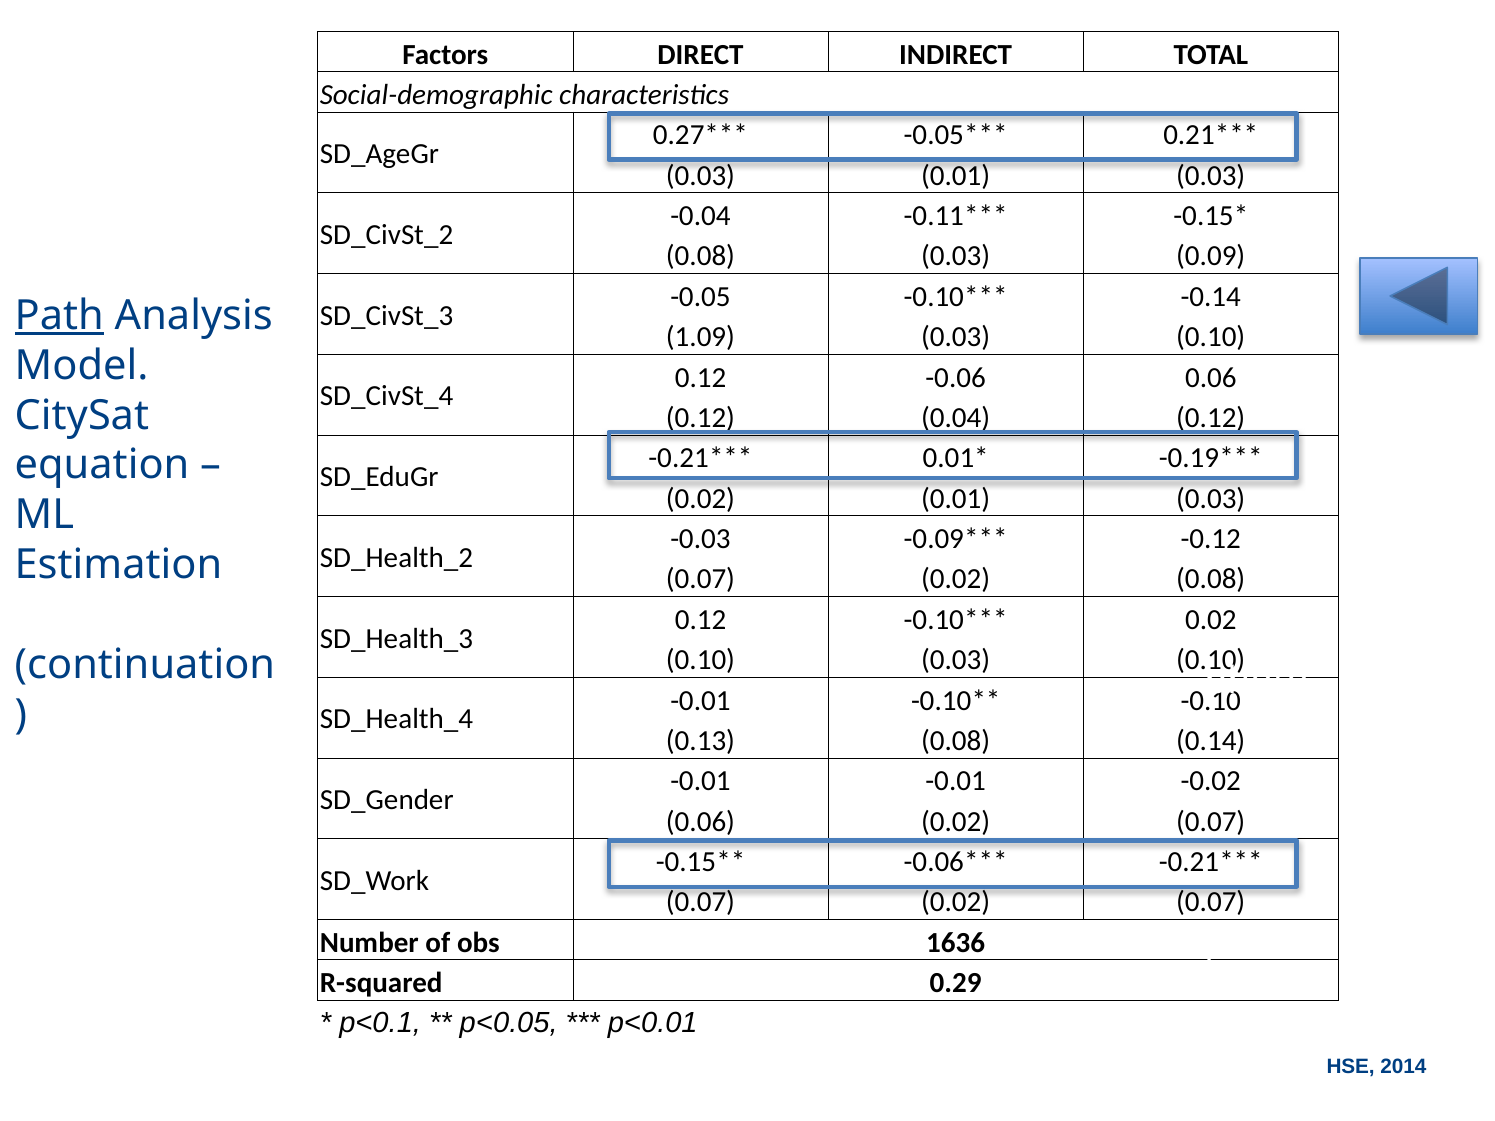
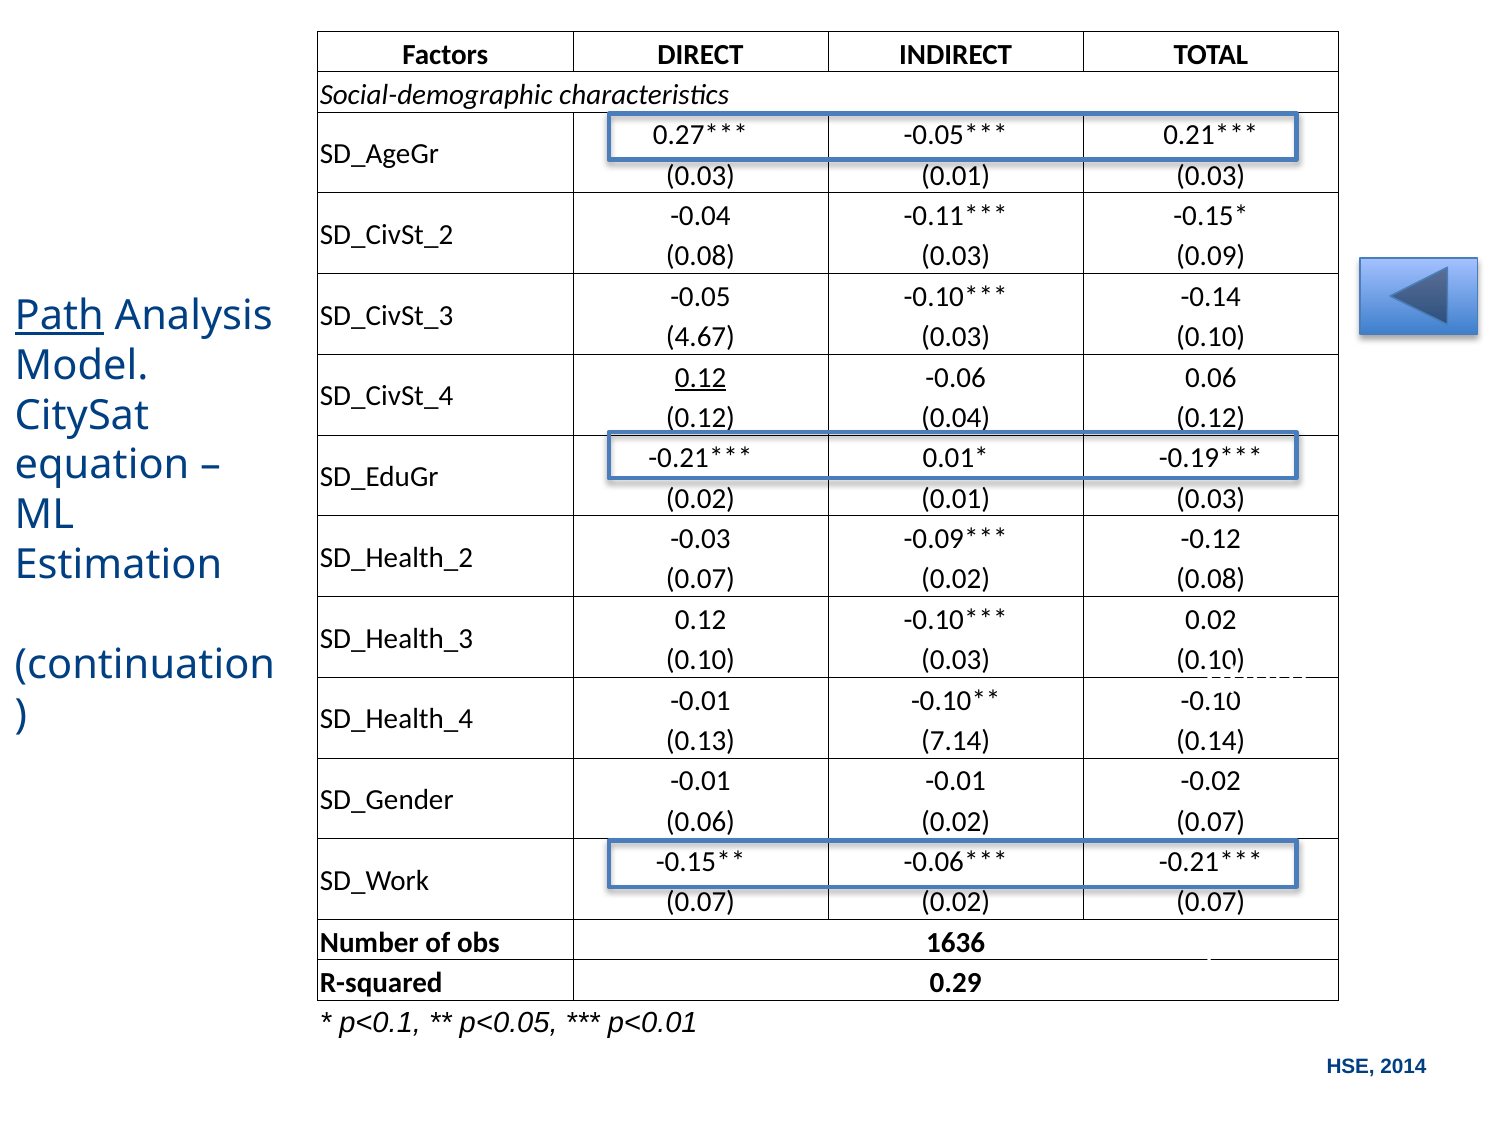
1.09: 1.09 -> 4.67 (700, 337)
0.12 underline: none -> present (701, 378)
0.13 0.08: 0.08 -> 7.14 (956, 741)
